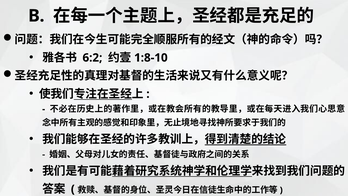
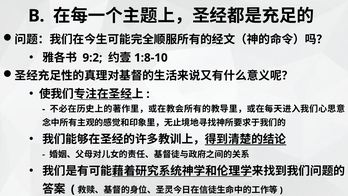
6:2: 6:2 -> 9:2 (92, 58)
